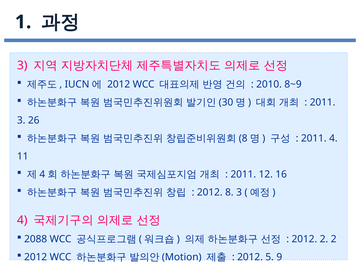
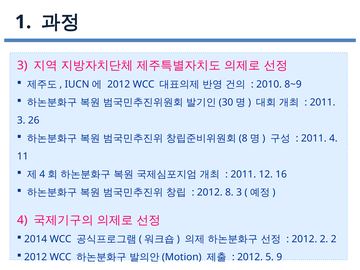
2088: 2088 -> 2014 (36, 239)
